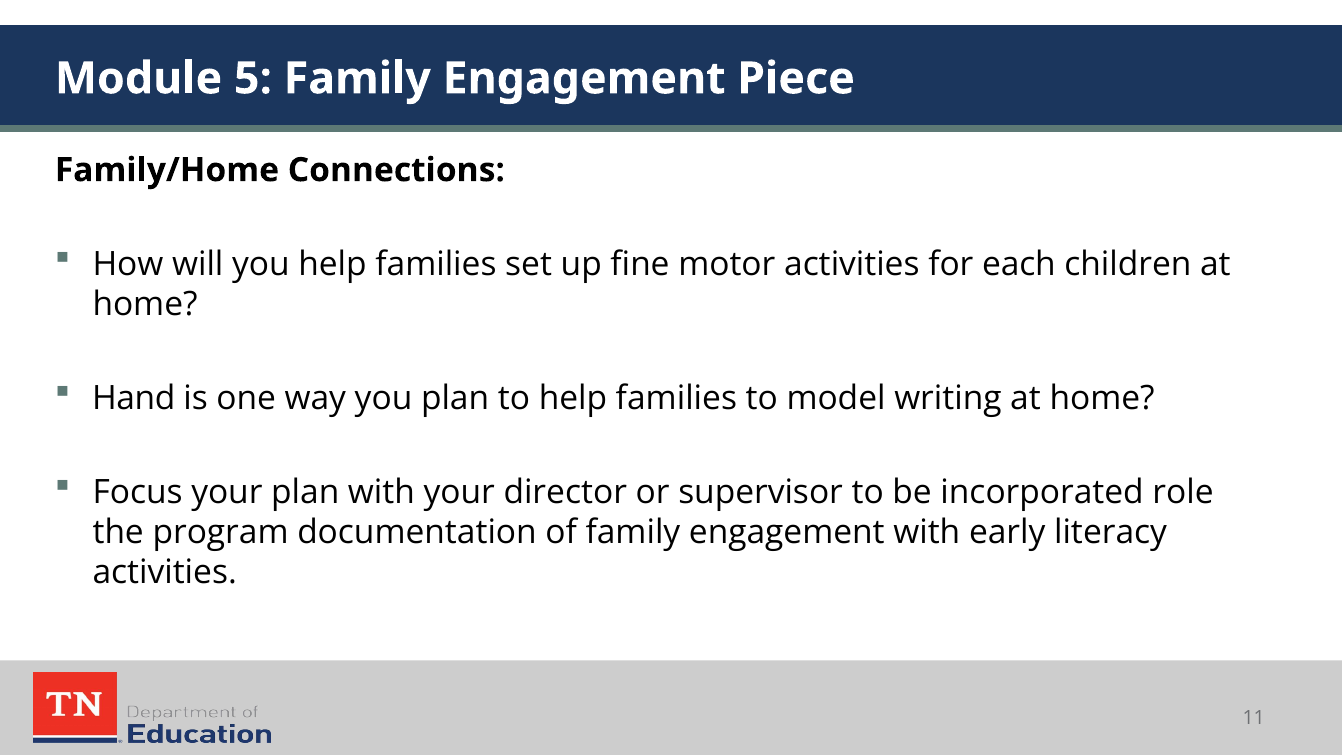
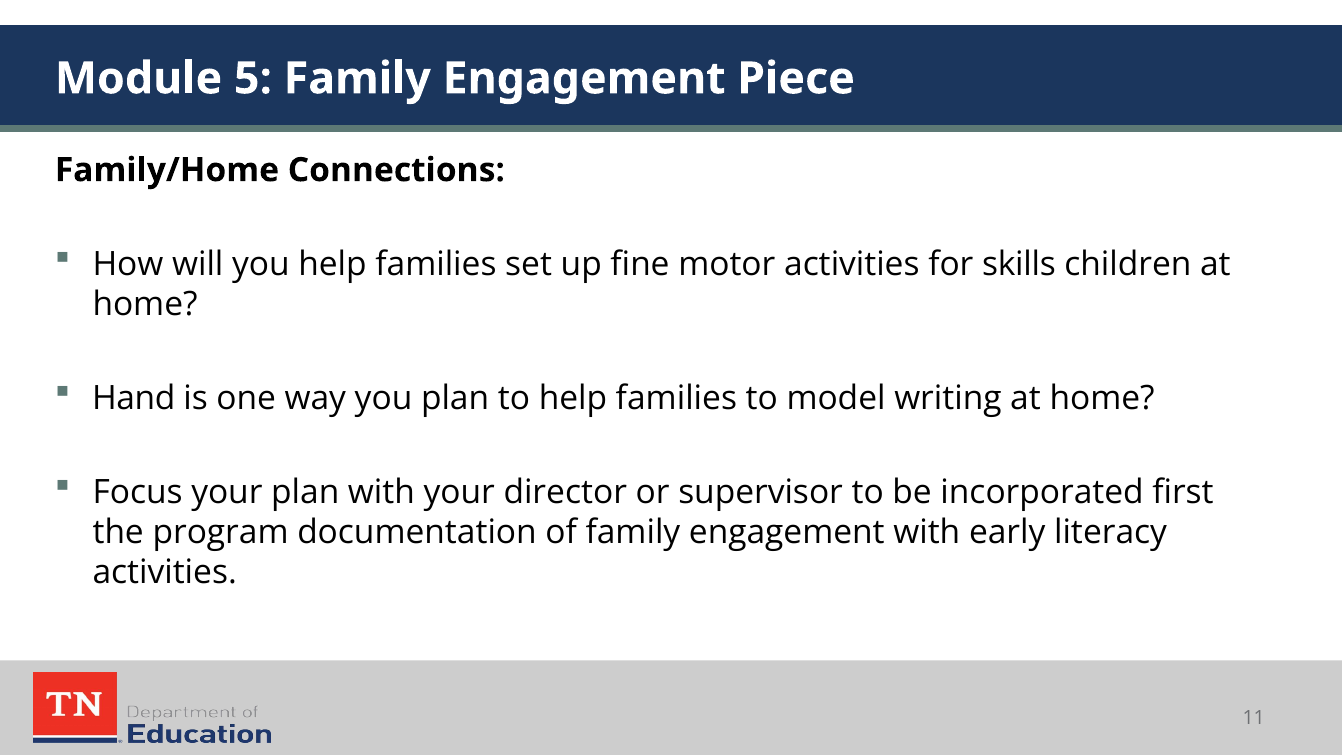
each: each -> skills (1019, 264)
role: role -> first (1183, 492)
